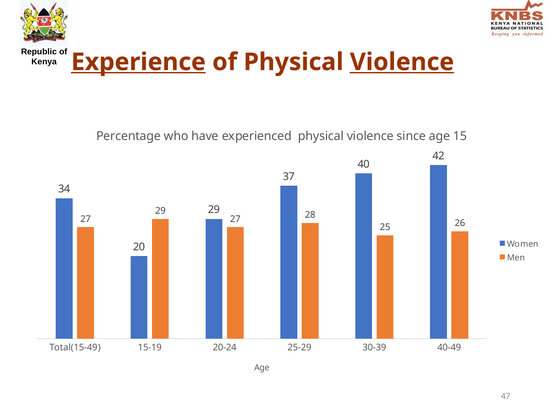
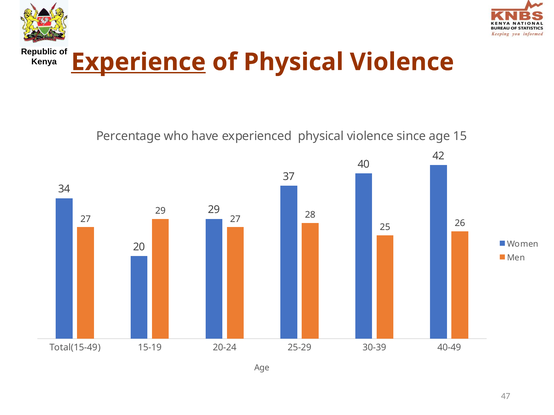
Violence underline: present -> none (402, 62)
